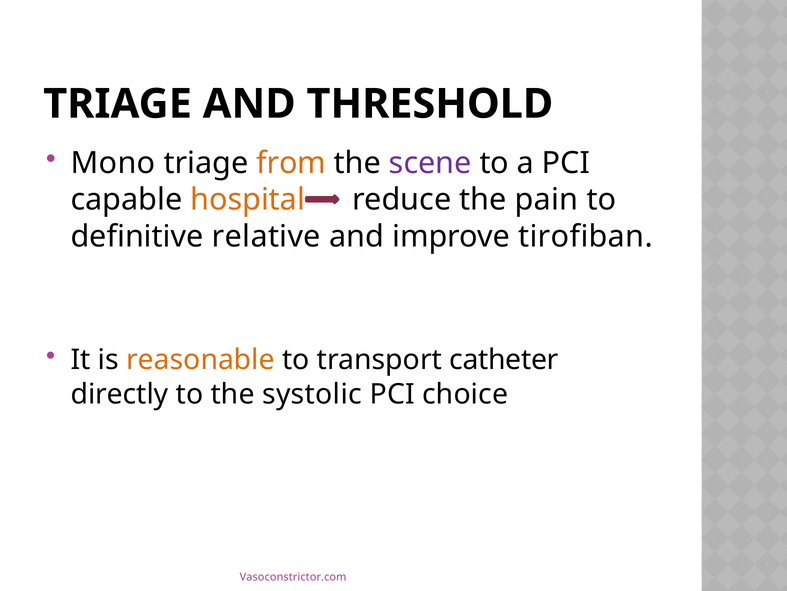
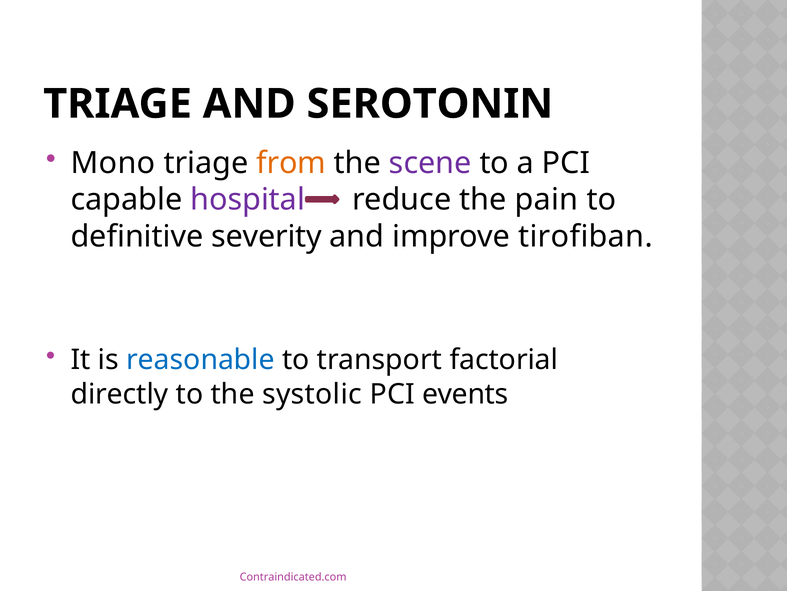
THRESHOLD: THRESHOLD -> SEROTONIN (430, 104)
hospital colour: orange -> purple (248, 200)
relative: relative -> severity (267, 236)
reasonable colour: orange -> blue (200, 360)
catheter: catheter -> factorial (504, 360)
choice: choice -> events (465, 394)
Vasoconstrictor.com: Vasoconstrictor.com -> Contraindicated.com (293, 577)
